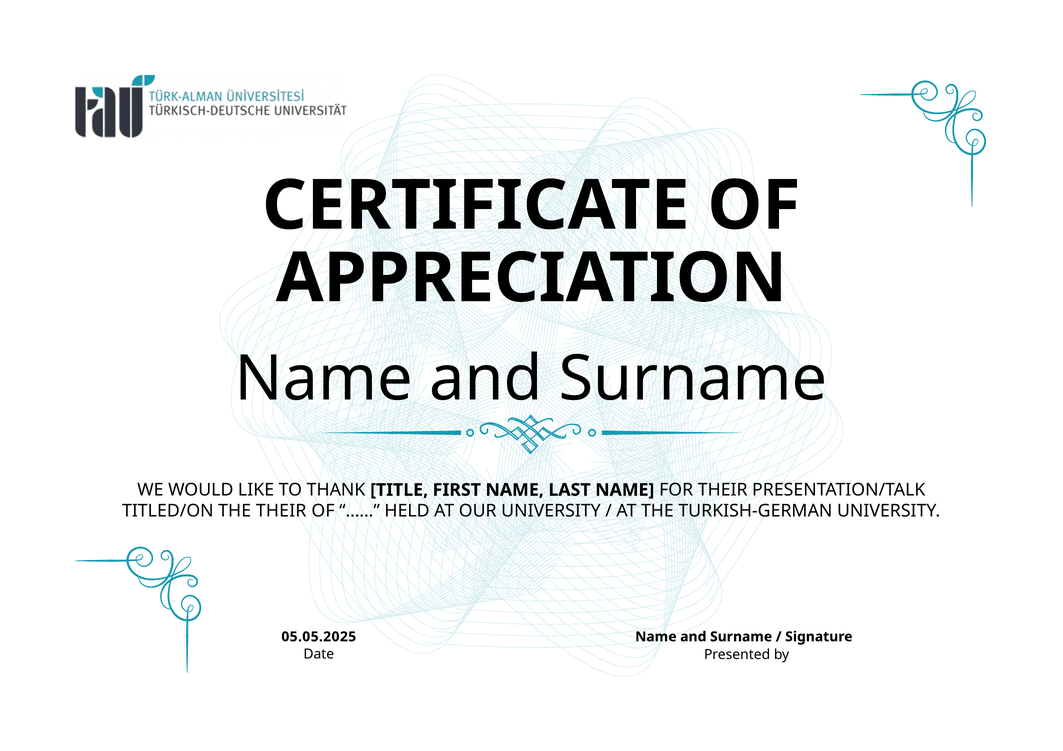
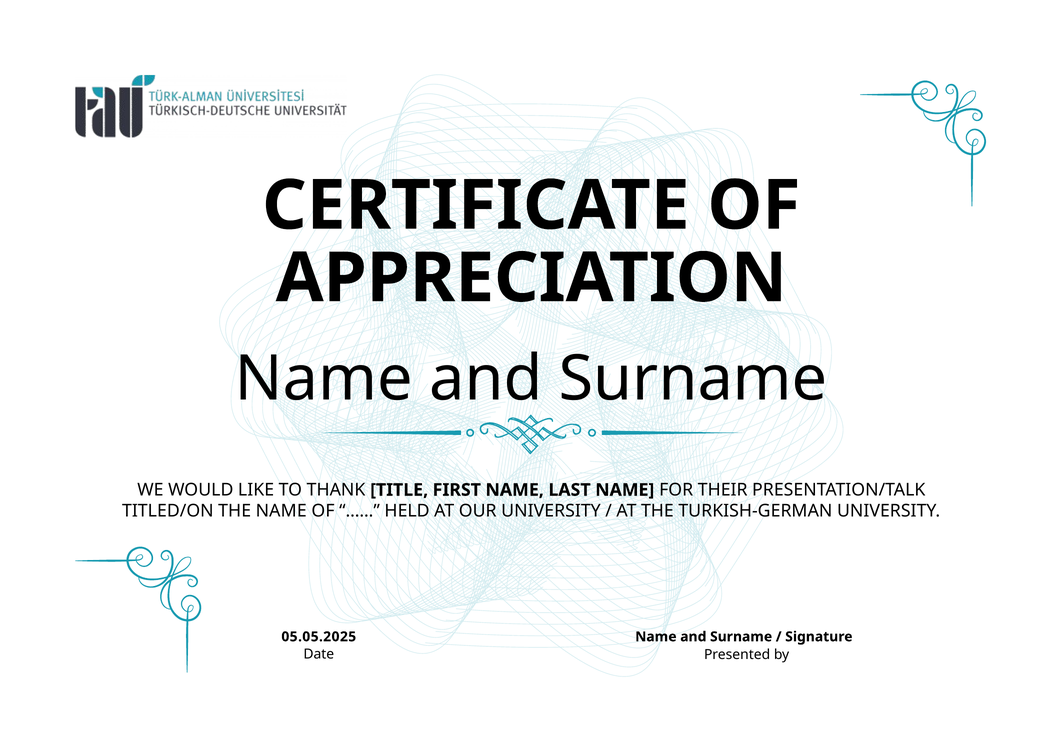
THE THEIR: THEIR -> NAME (281, 511)
